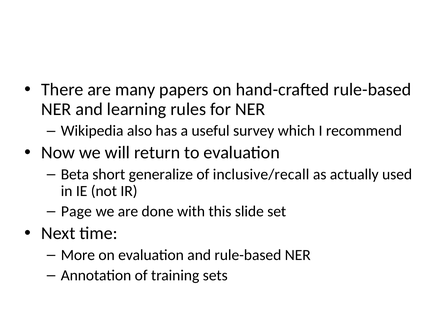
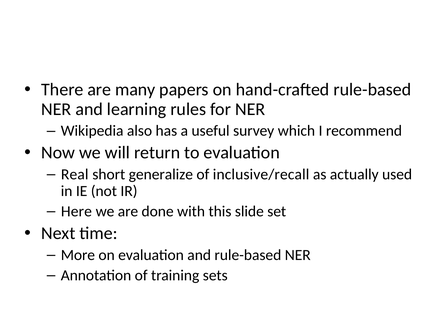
Beta: Beta -> Real (75, 175)
Page: Page -> Here (76, 212)
